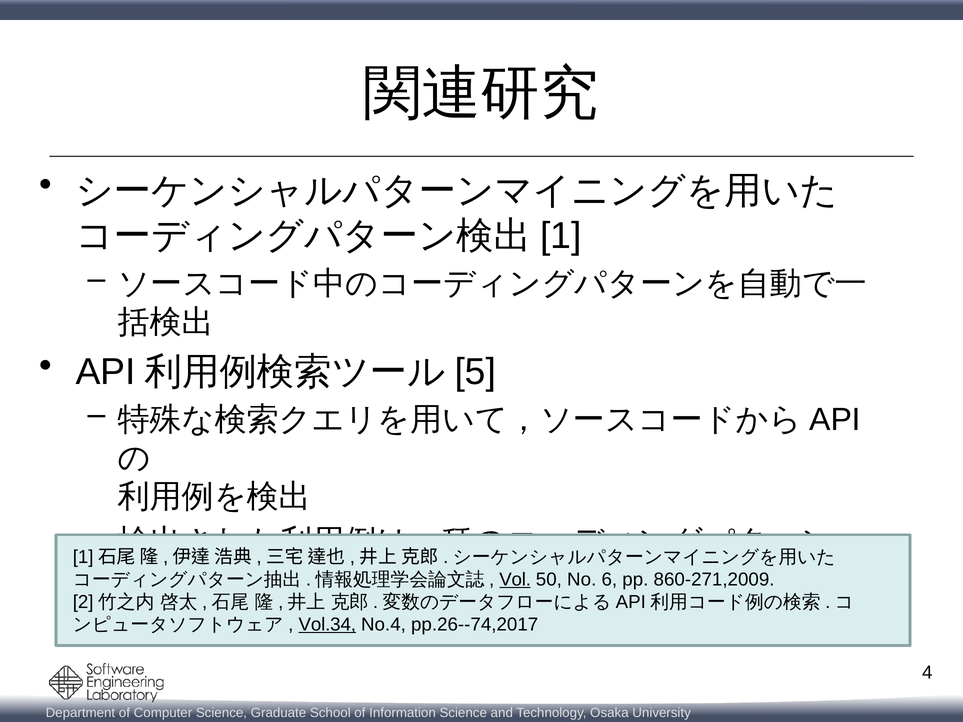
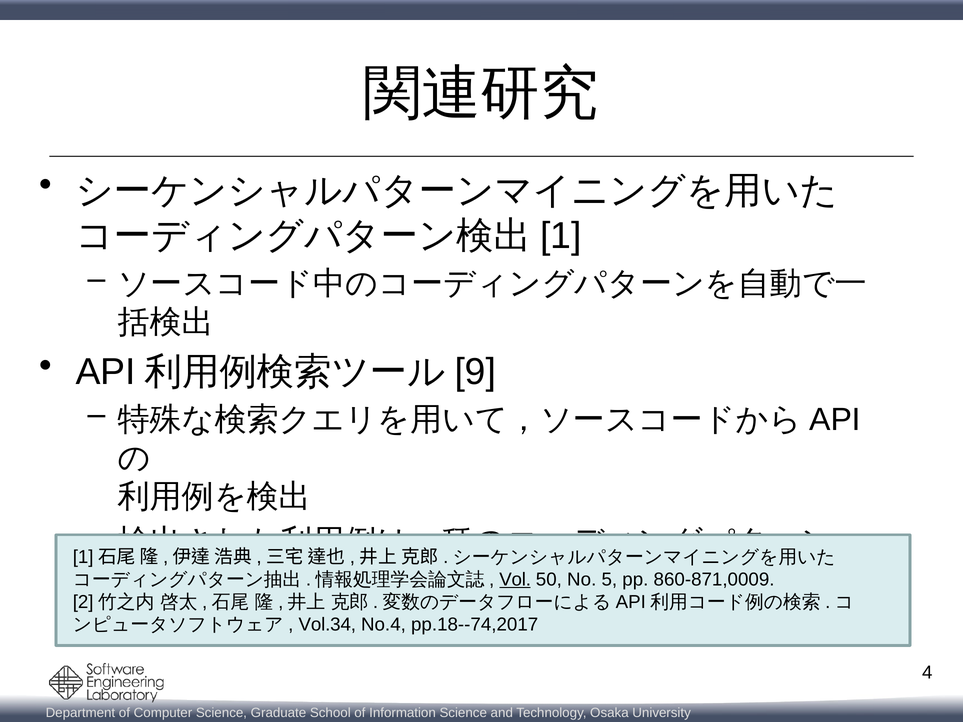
5: 5 -> 9 (475, 372)
6: 6 -> 5 (609, 580)
860-271,2009: 860-271,2009 -> 860-871,0009 (714, 580)
Vol.34 underline: present -> none (327, 625)
pp.26--74,2017: pp.26--74,2017 -> pp.18--74,2017 (475, 625)
